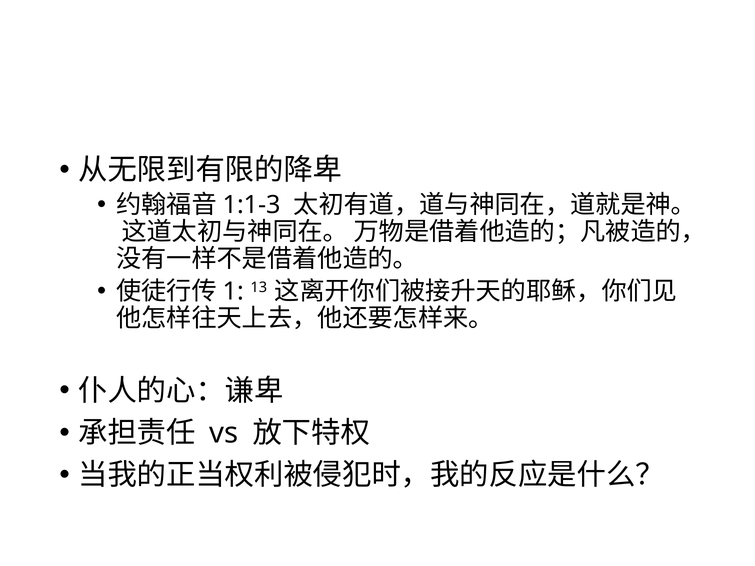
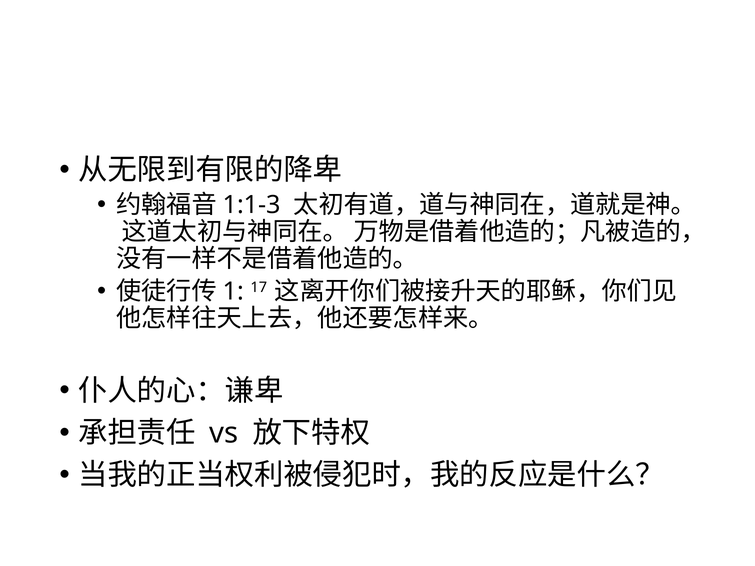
13: 13 -> 17 (259, 288)
